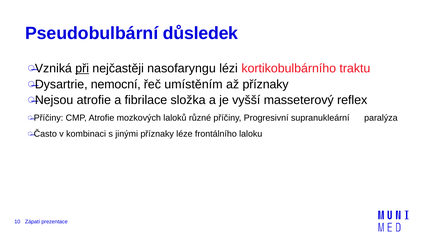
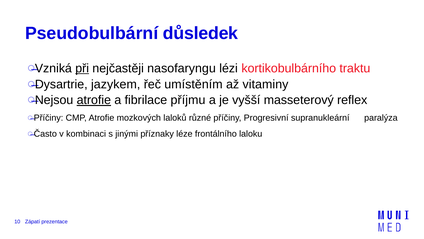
nemocní: nemocní -> jazykem (116, 84)
až příznaky: příznaky -> vitaminy (265, 84)
atrofie underline: none -> present (94, 100)
složka: složka -> příjmu (188, 100)
